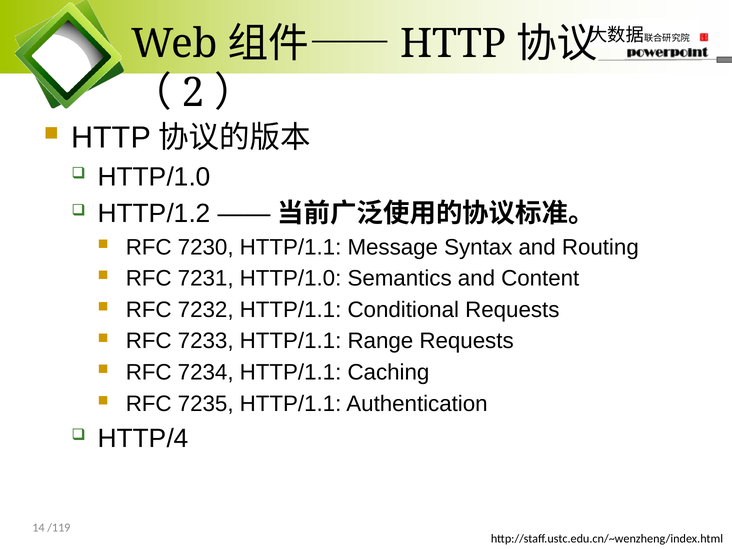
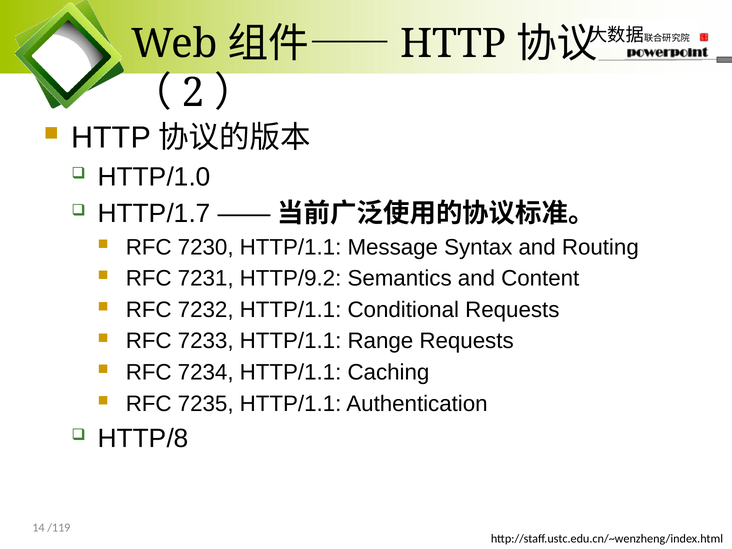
HTTP/1.2: HTTP/1.2 -> HTTP/1.7 (154, 214)
7231 HTTP/1.0: HTTP/1.0 -> HTTP/9.2 (291, 279)
HTTP/4: HTTP/4 -> HTTP/8 (143, 439)
